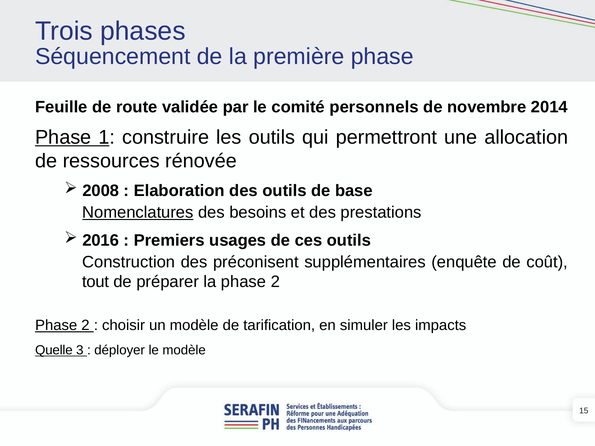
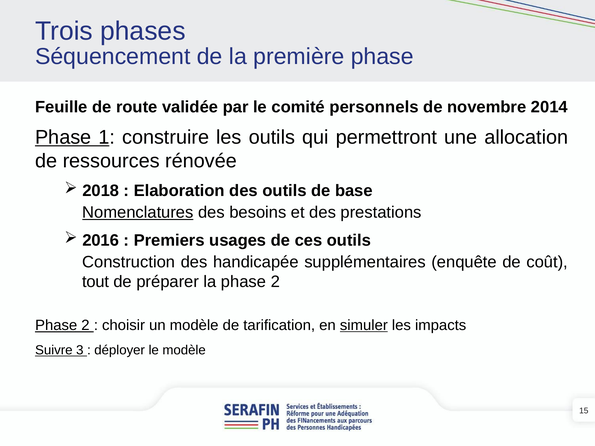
2008: 2008 -> 2018 (101, 191)
préconisent: préconisent -> handicapée (256, 262)
simuler underline: none -> present (364, 325)
Quelle: Quelle -> Suivre (54, 350)
